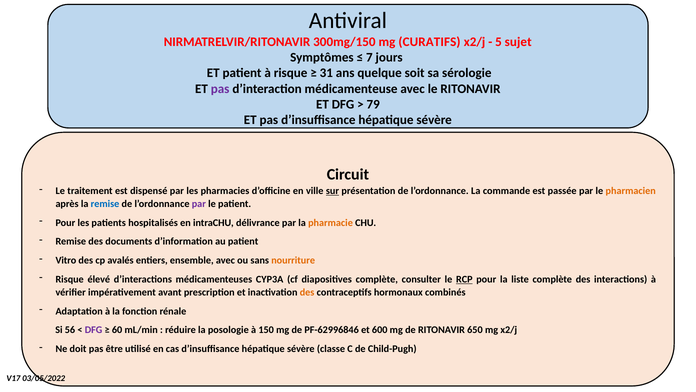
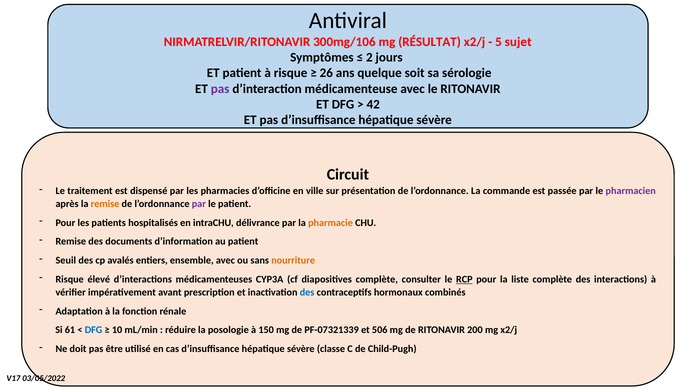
300mg/150: 300mg/150 -> 300mg/106 (344, 42)
CURATIFS: CURATIFS -> RÉSULTAT (430, 42)
7: 7 -> 2 (369, 57)
31: 31 -> 26 (326, 73)
79: 79 -> 42 (373, 104)
sur underline: present -> none (332, 191)
pharmacien colour: orange -> purple (631, 191)
remise colour: blue -> orange (105, 204)
Vitro: Vitro -> Seuil (66, 260)
des colour: orange -> blue (307, 292)
56: 56 -> 61 (70, 330)
DFG colour: purple -> blue (94, 330)
60: 60 -> 10 (117, 330)
PF-62996846: PF-62996846 -> PF-07321339 (332, 330)
600: 600 -> 506 (380, 330)
650: 650 -> 200 (475, 330)
